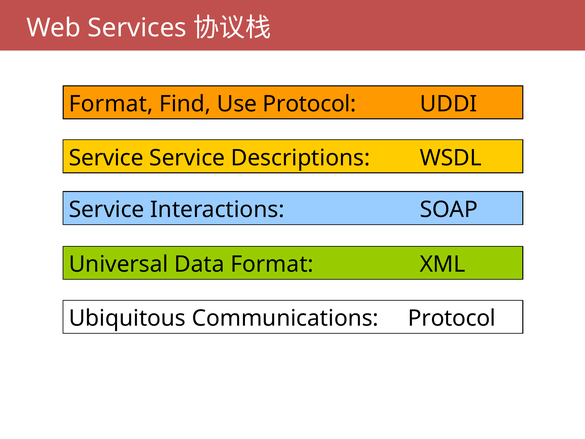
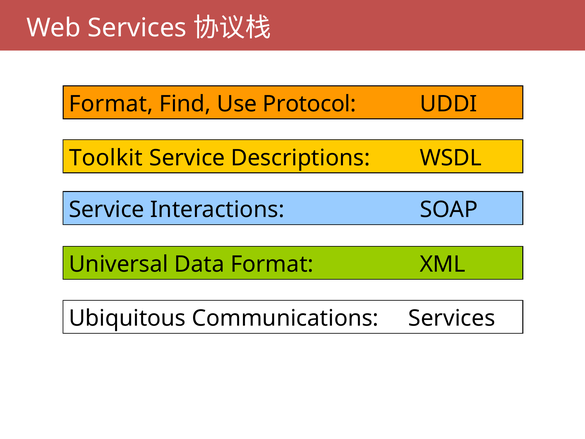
Service: Service -> Toolkit (106, 158)
Communications Protocol: Protocol -> Services (452, 318)
